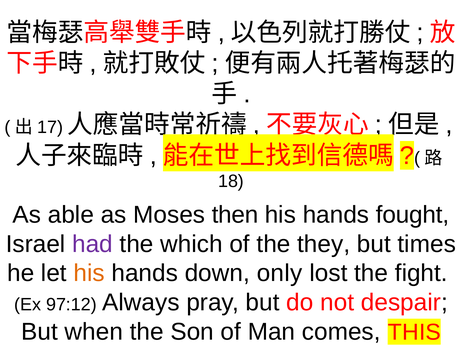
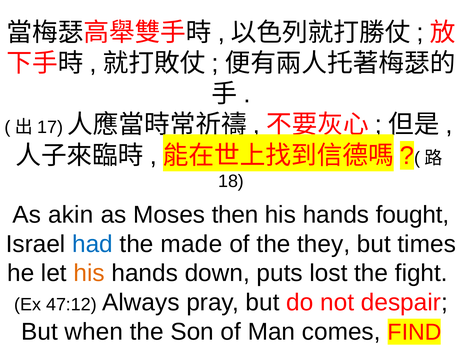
able: able -> akin (71, 215)
had colour: purple -> blue (93, 244)
which: which -> made (191, 244)
only: only -> puts (280, 274)
97:12: 97:12 -> 47:12 (71, 305)
comes THIS: THIS -> FIND (415, 333)
